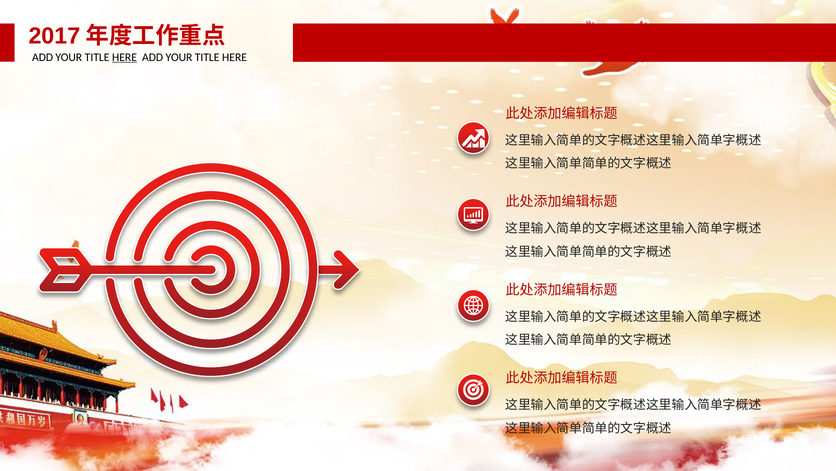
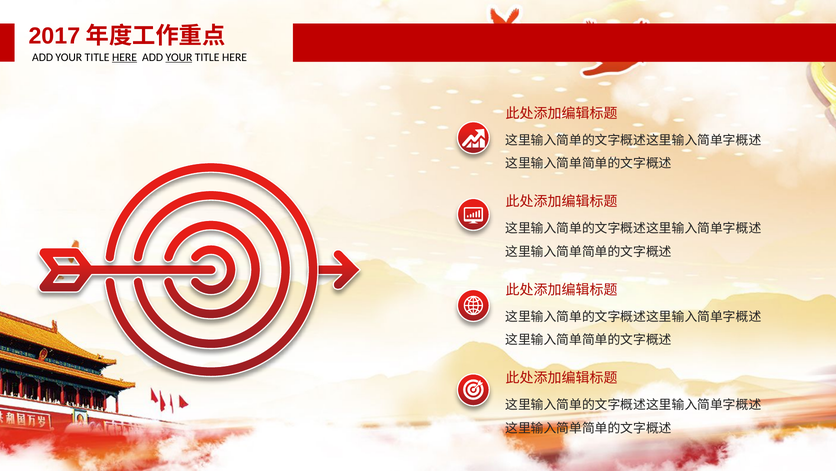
YOUR underline: none -> present (179, 57)
